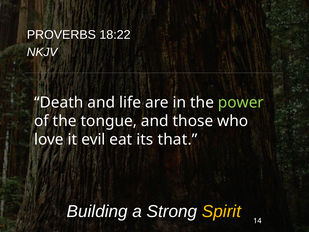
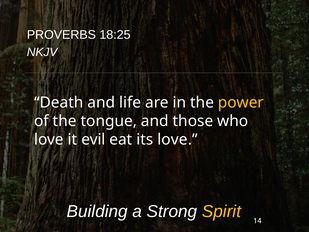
18:22: 18:22 -> 18:25 (115, 35)
power colour: light green -> yellow (241, 102)
its that: that -> love (177, 139)
